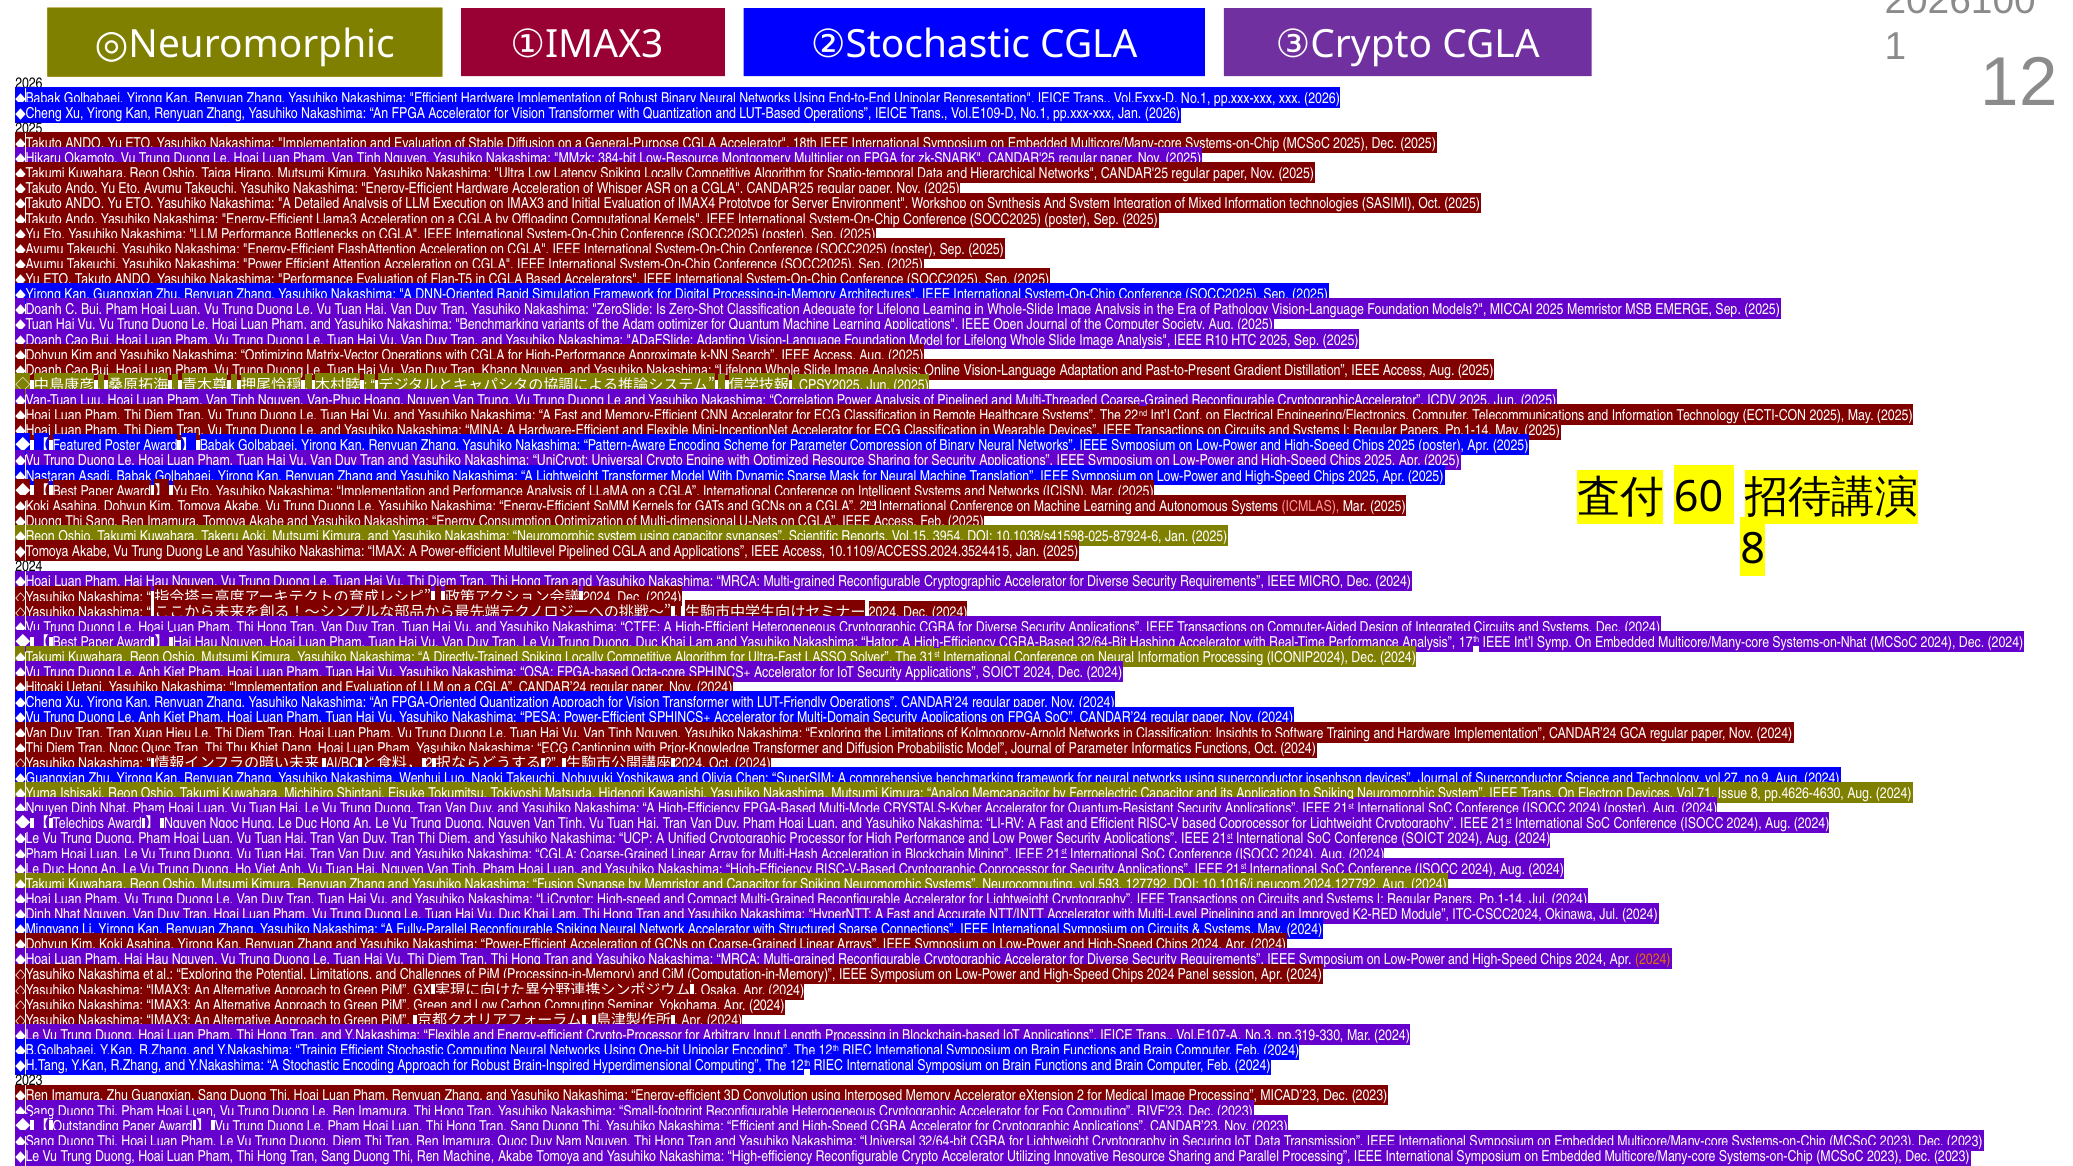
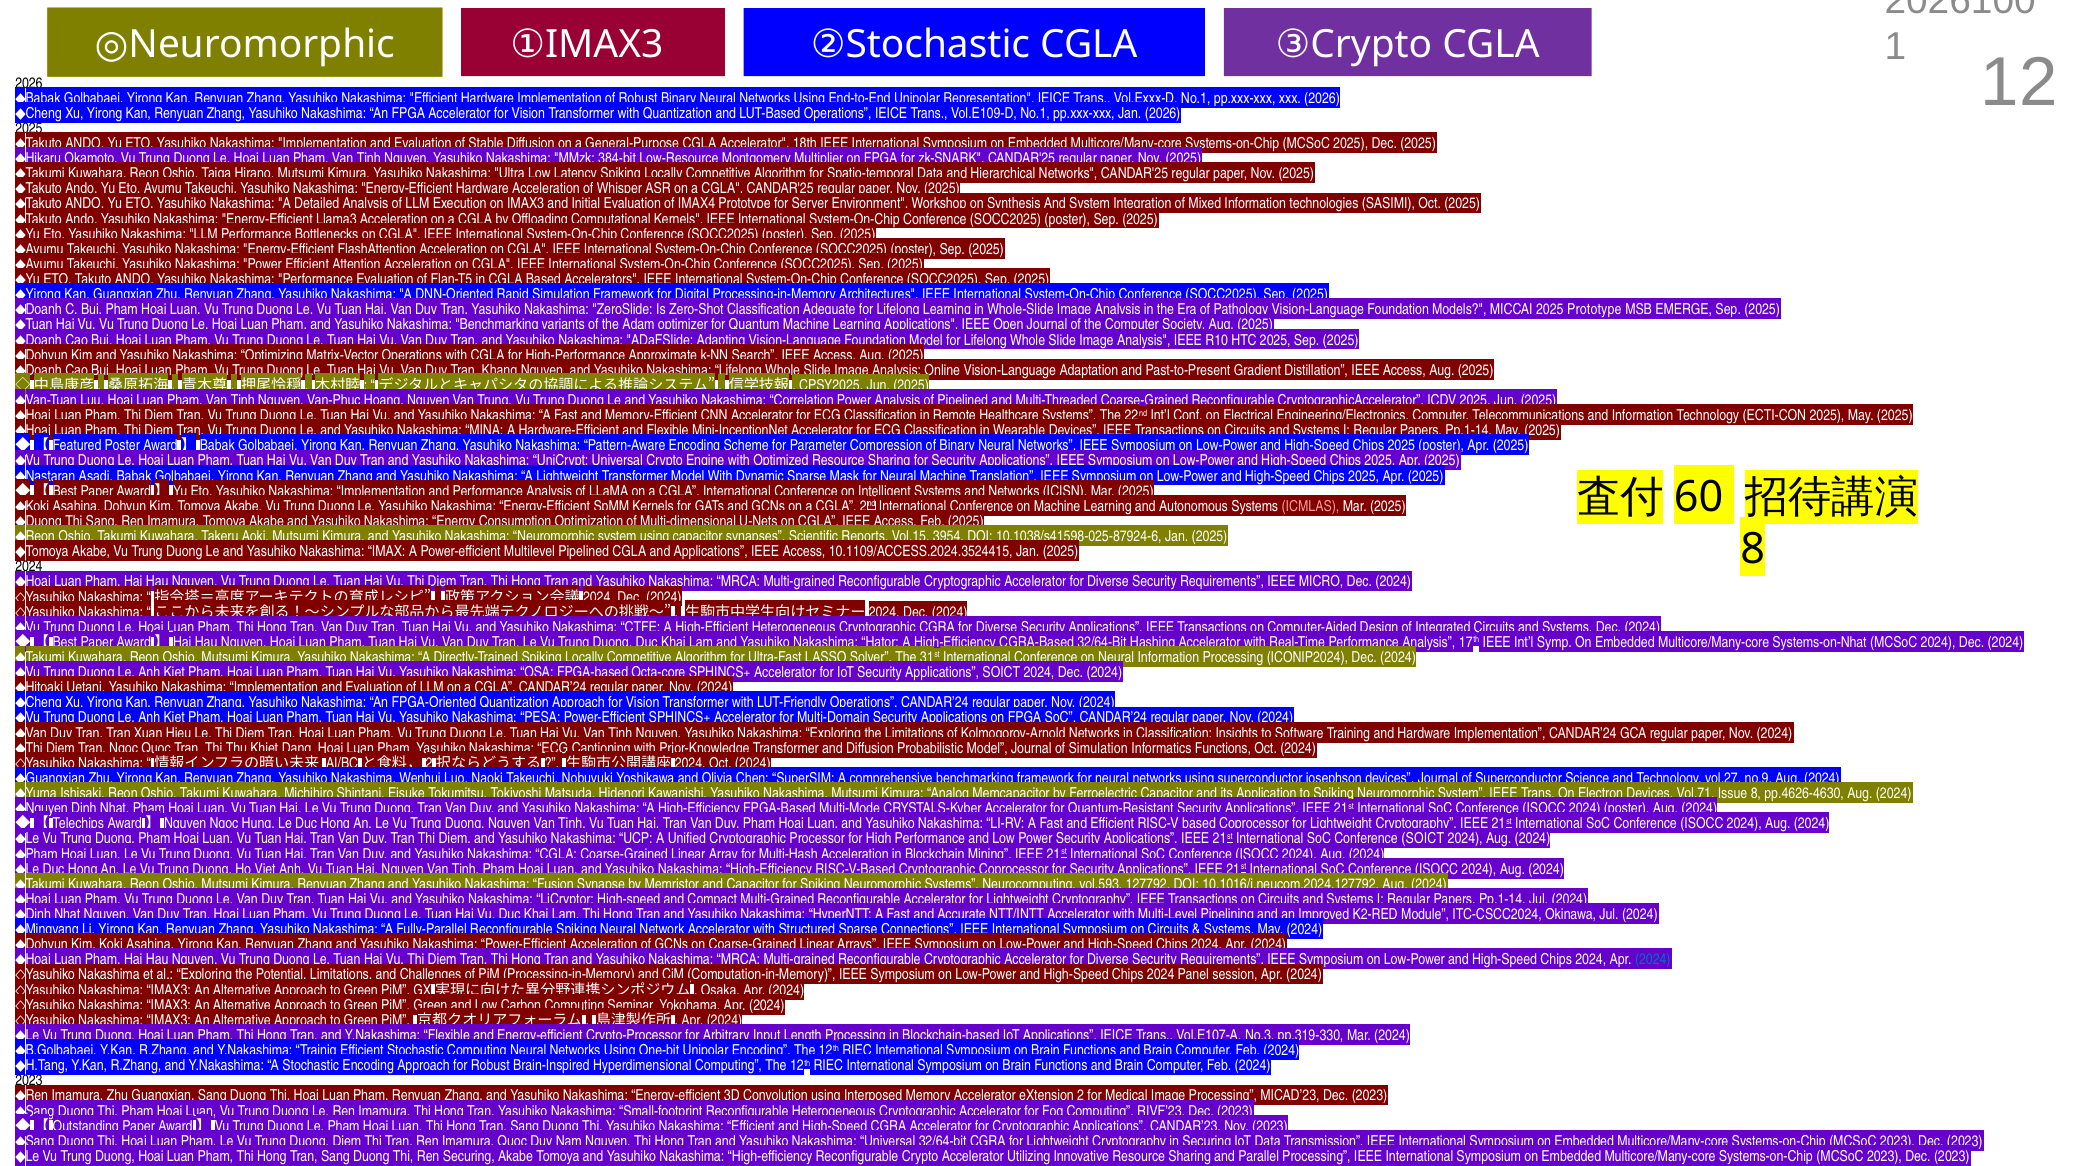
2025 Memristor: Memristor -> Prototype (1594, 310)
of Parameter: Parameter -> Simulation (1098, 748)
2024 colour: orange -> blue (1653, 960)
Ren Machine: Machine -> Securing (469, 1156)
